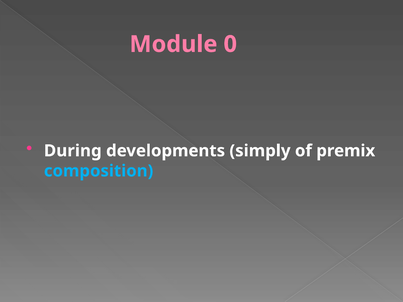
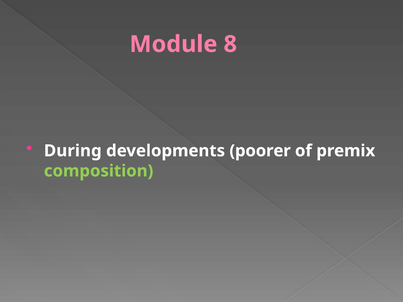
0: 0 -> 8 (230, 44)
simply: simply -> poorer (260, 151)
composition colour: light blue -> light green (99, 171)
